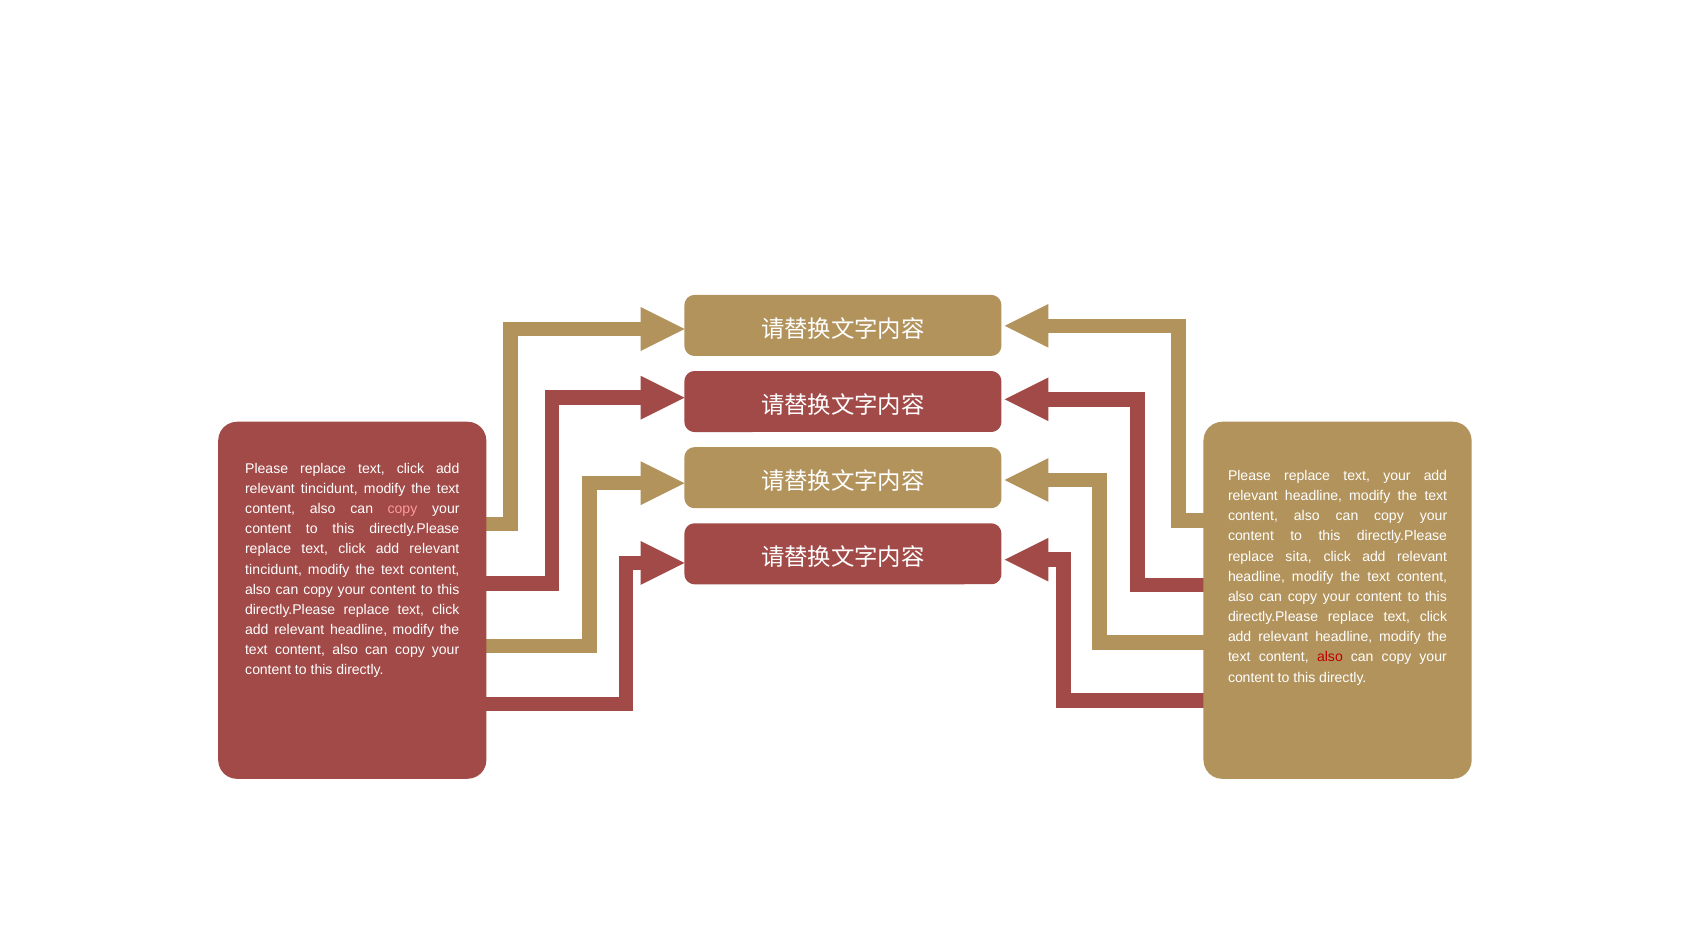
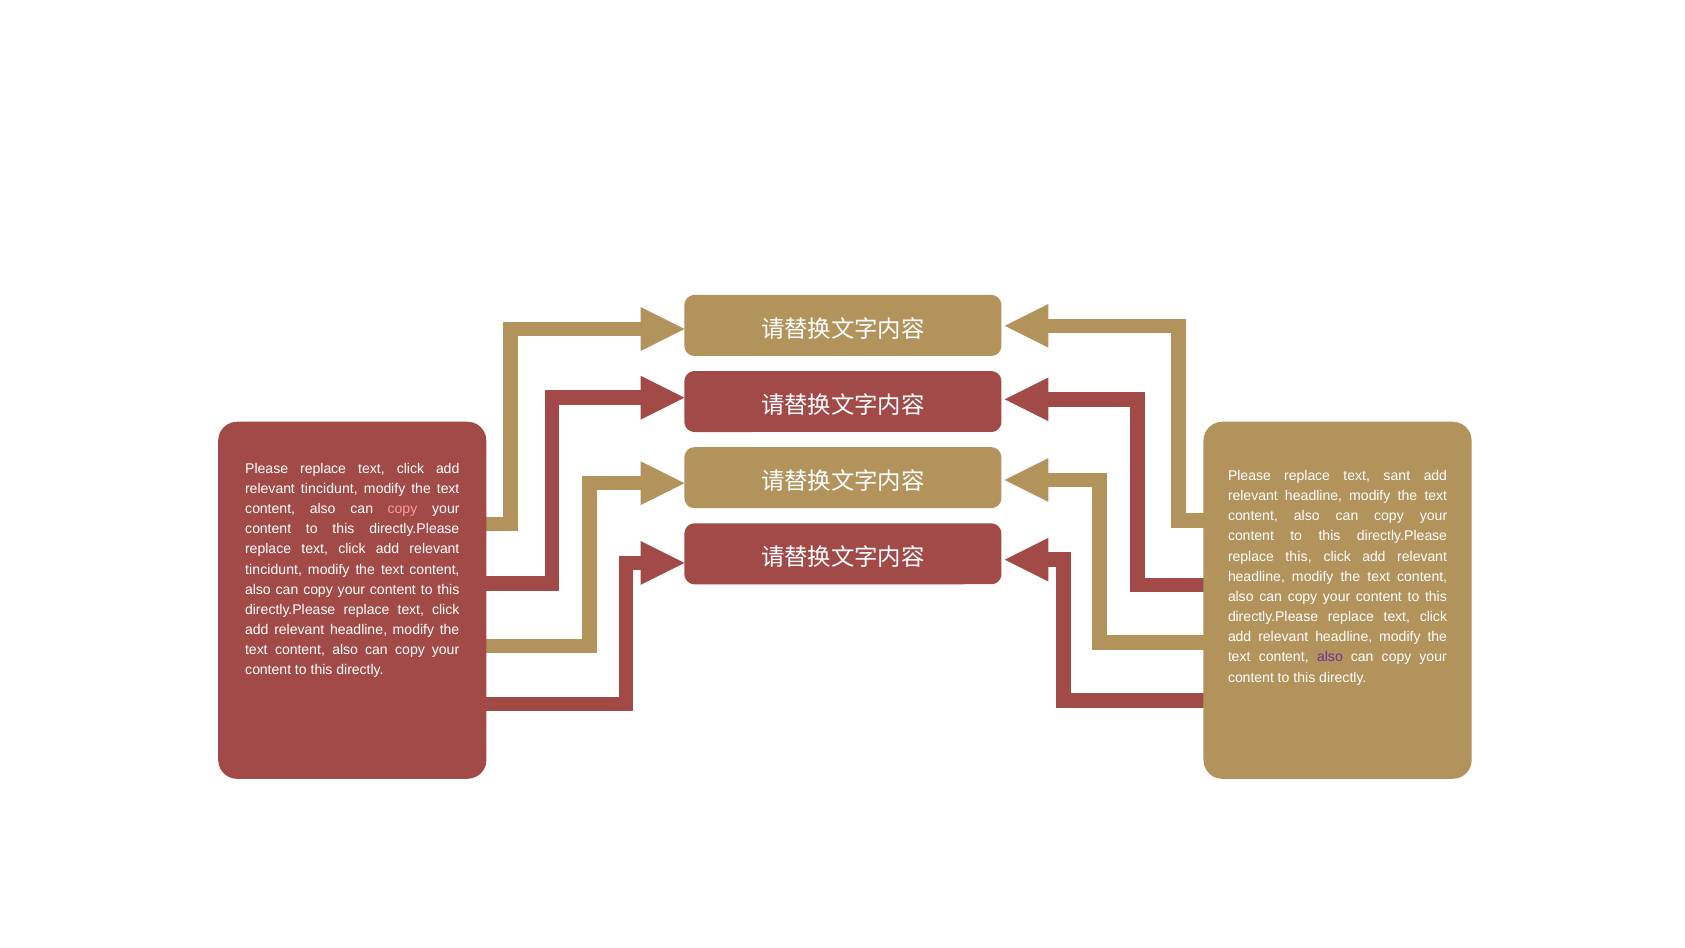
text your: your -> sant (1397, 476)
replace sita: sita -> this (1299, 556)
also colour: red -> purple (1330, 657)
